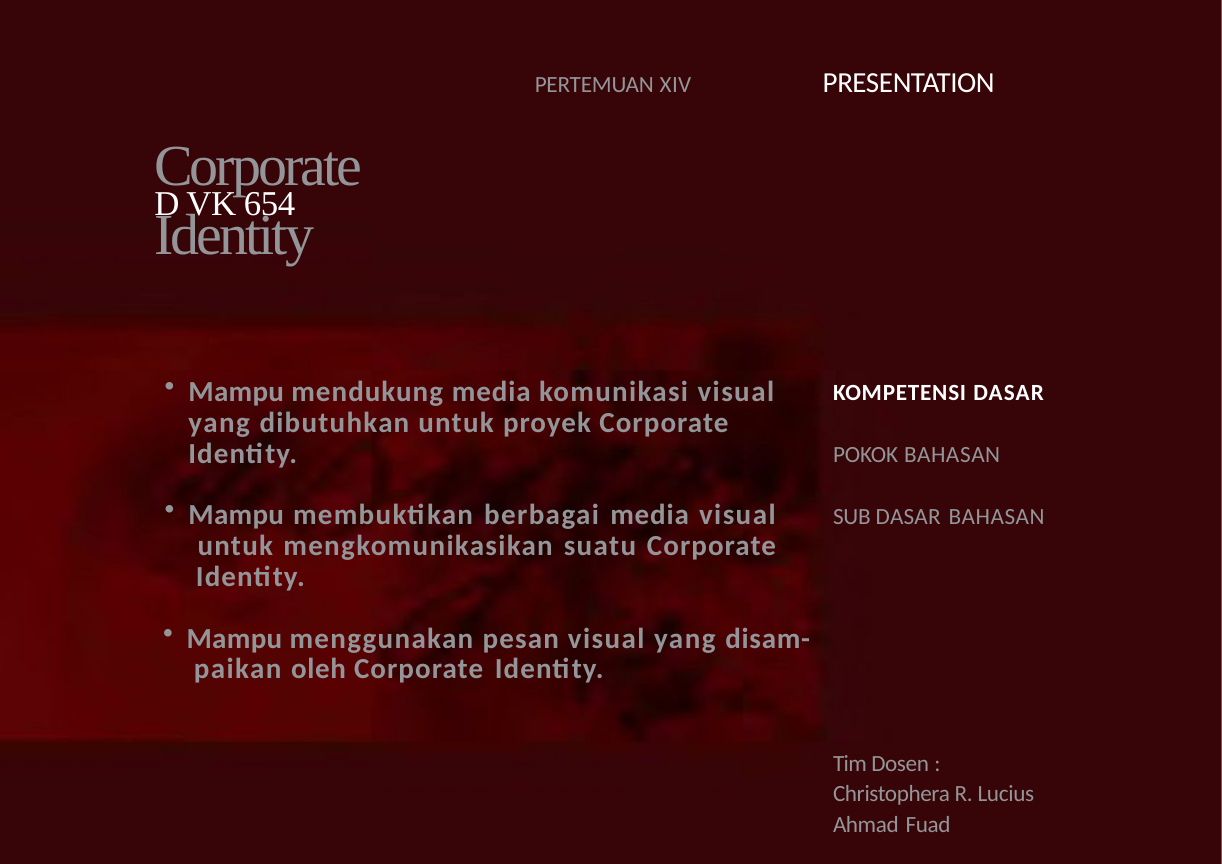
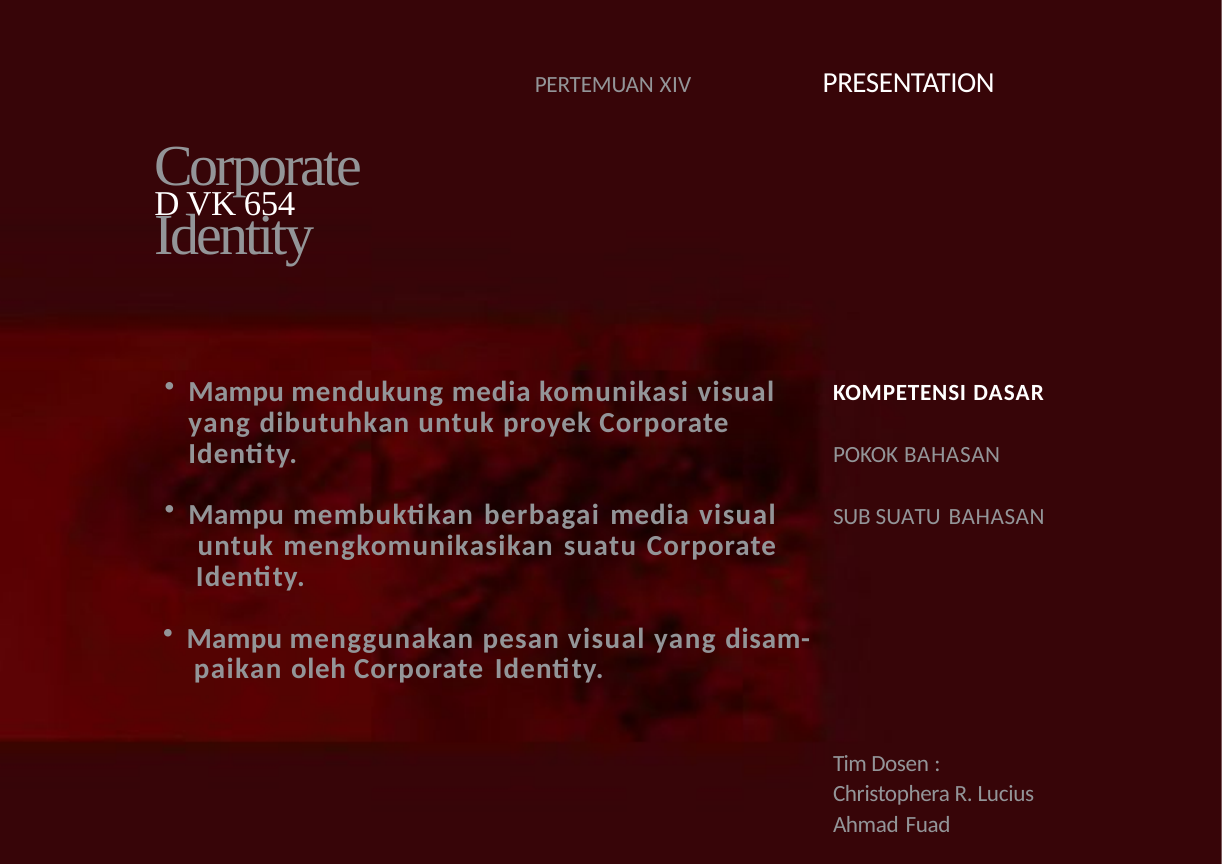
SUB DASAR: DASAR -> SUATU (908, 517)
